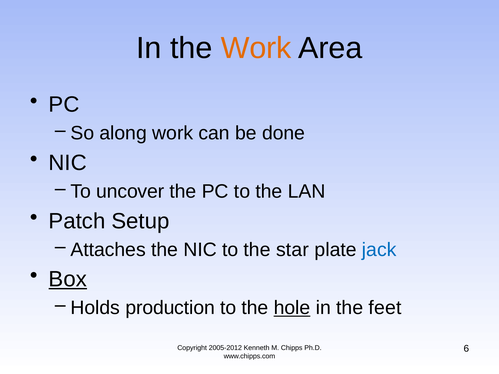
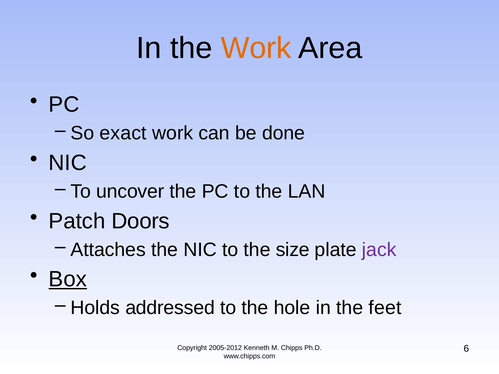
along: along -> exact (123, 133)
Setup: Setup -> Doors (141, 221)
star: star -> size (293, 250)
jack colour: blue -> purple (379, 250)
production: production -> addressed (170, 308)
hole underline: present -> none (292, 308)
